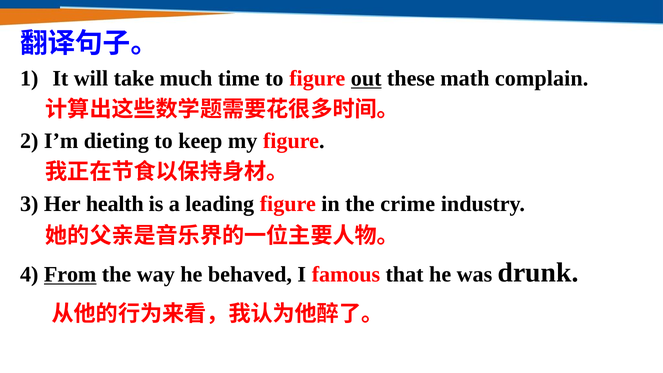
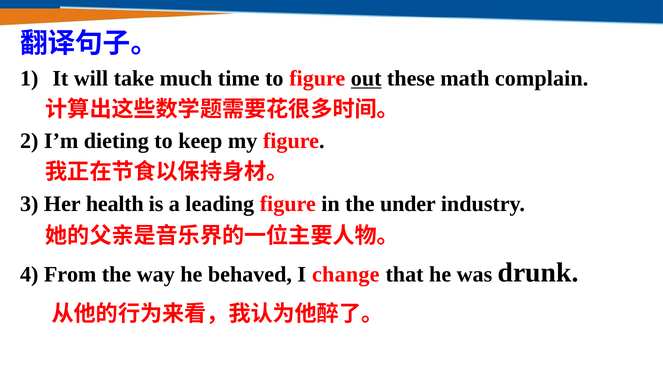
crime: crime -> under (408, 204)
From underline: present -> none (70, 274)
famous: famous -> change (346, 274)
